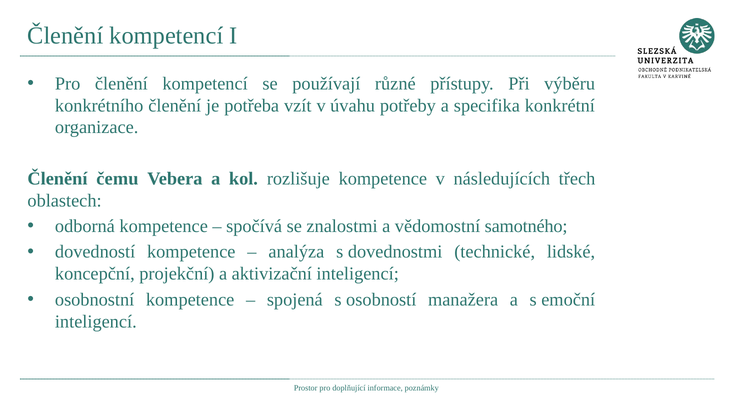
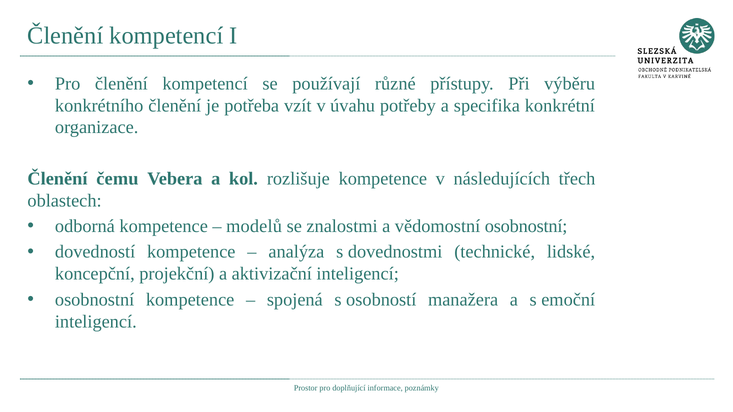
spočívá: spočívá -> modelů (254, 226)
vědomostní samotného: samotného -> osobnostní (526, 226)
